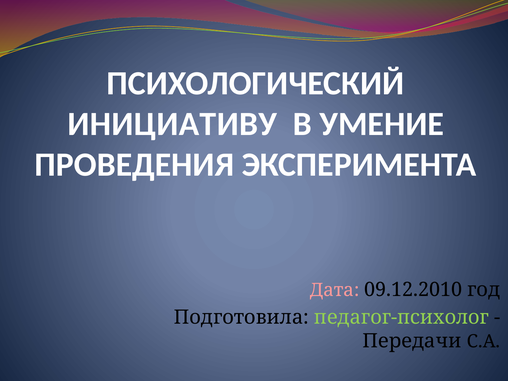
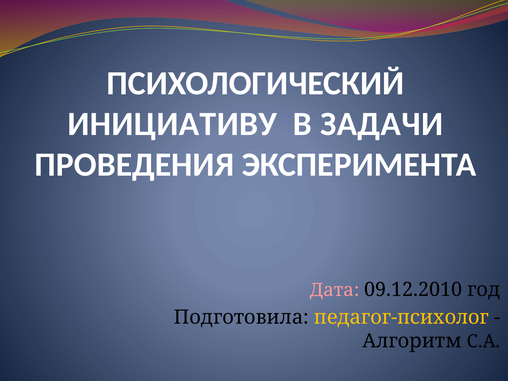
УМЕНИЕ: УМЕНИЕ -> ЗАДАЧИ (382, 124)
педагог-психолог colour: light green -> yellow (401, 317)
Передачи: Передачи -> Алгоритм (412, 341)
